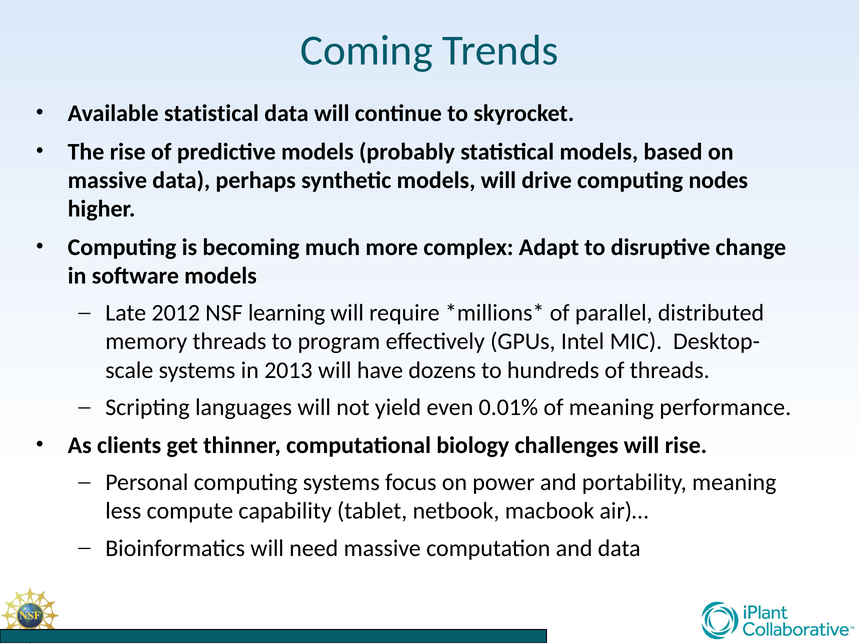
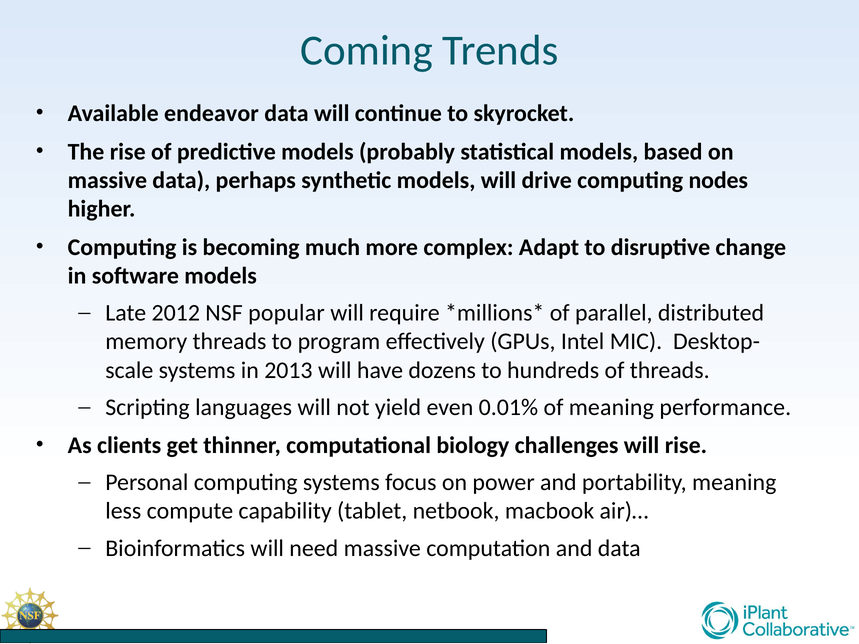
Available statistical: statistical -> endeavor (211, 113)
learning: learning -> popular (286, 313)
